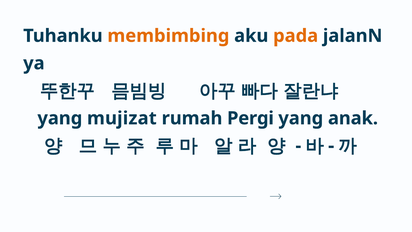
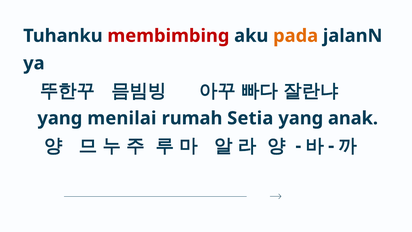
membimbing colour: orange -> red (168, 36)
mujizat: mujizat -> menilai (122, 118)
Pergi: Pergi -> Setia (250, 118)
